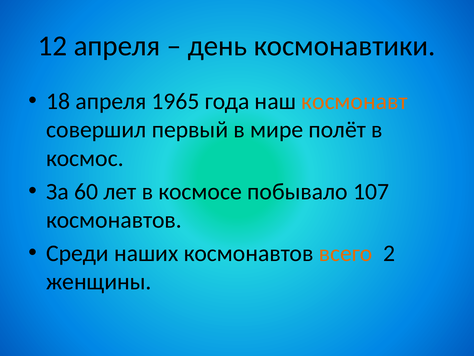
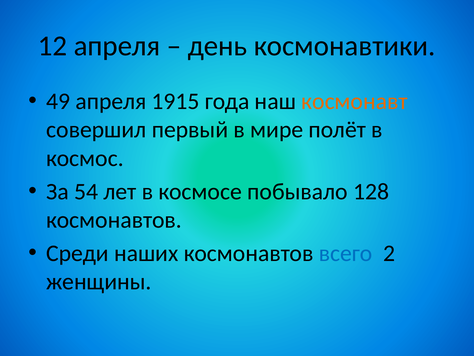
18: 18 -> 49 (58, 101)
1965: 1965 -> 1915 (176, 101)
60: 60 -> 54 (86, 191)
107: 107 -> 128 (371, 191)
всего colour: orange -> blue (346, 253)
